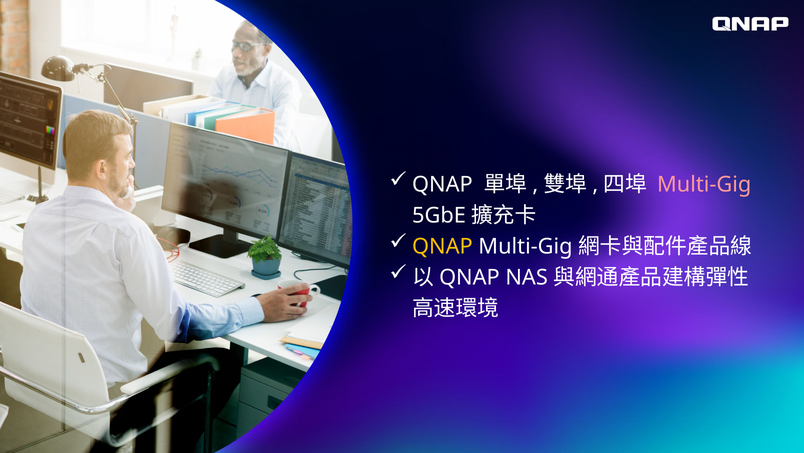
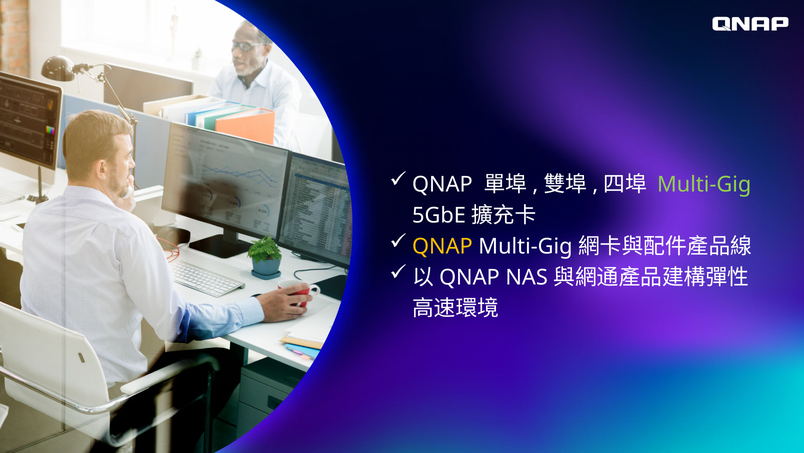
Multi-Gig colour: pink -> light green (704, 184)
